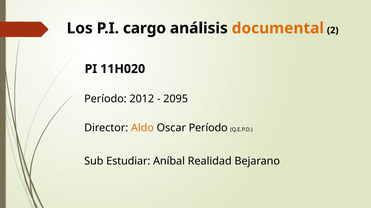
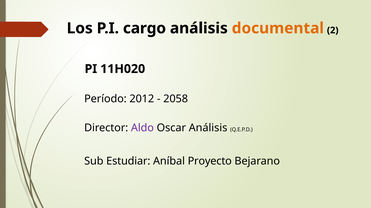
2095: 2095 -> 2058 (176, 99)
Aldo colour: orange -> purple (142, 128)
Oscar Período: Período -> Análisis (208, 128)
Realidad: Realidad -> Proyecto (210, 162)
